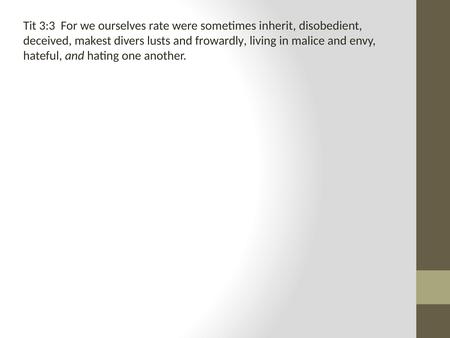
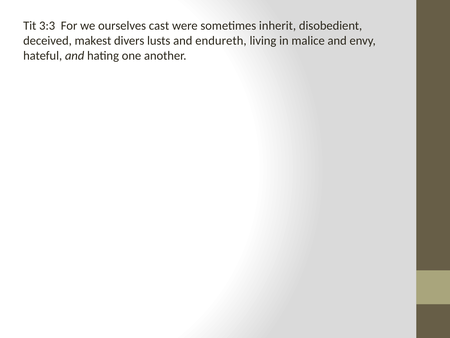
rate: rate -> cast (159, 26)
frowardly: frowardly -> endureth (221, 41)
